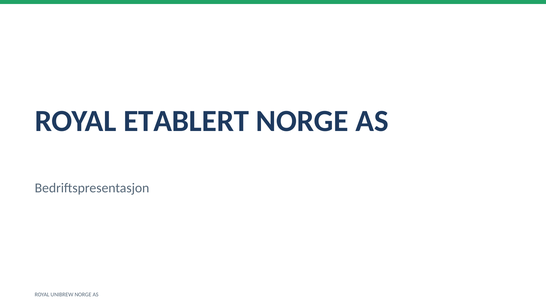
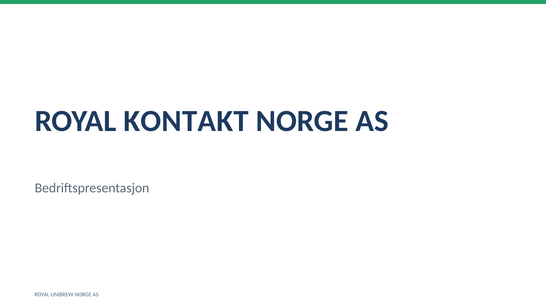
ETABLERT: ETABLERT -> KONTAKT (186, 121)
